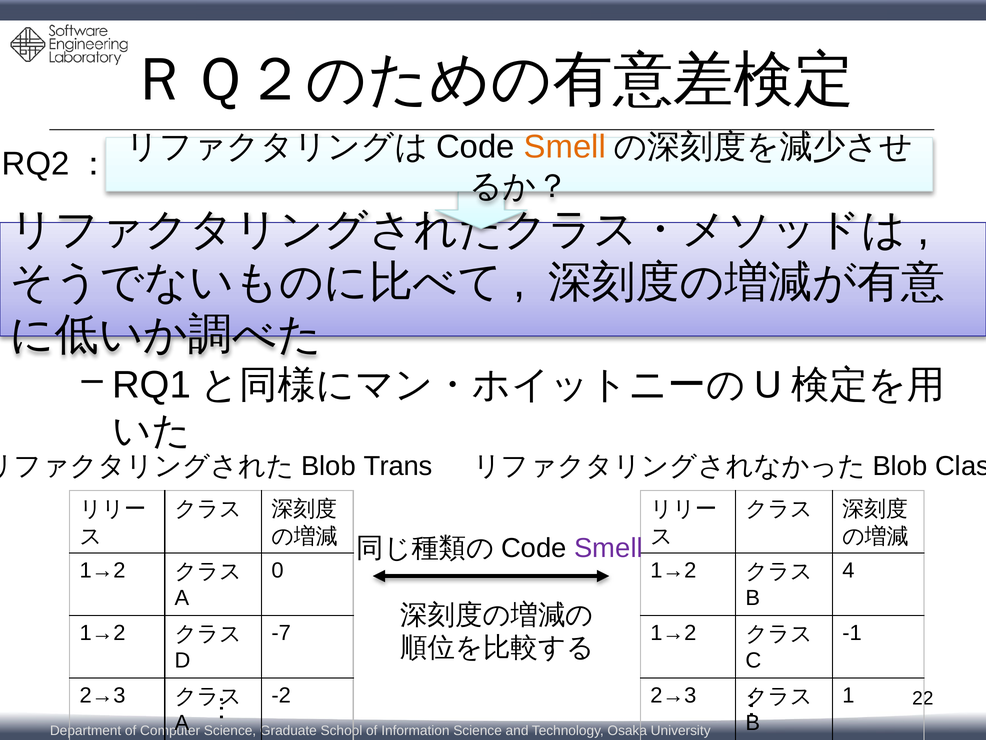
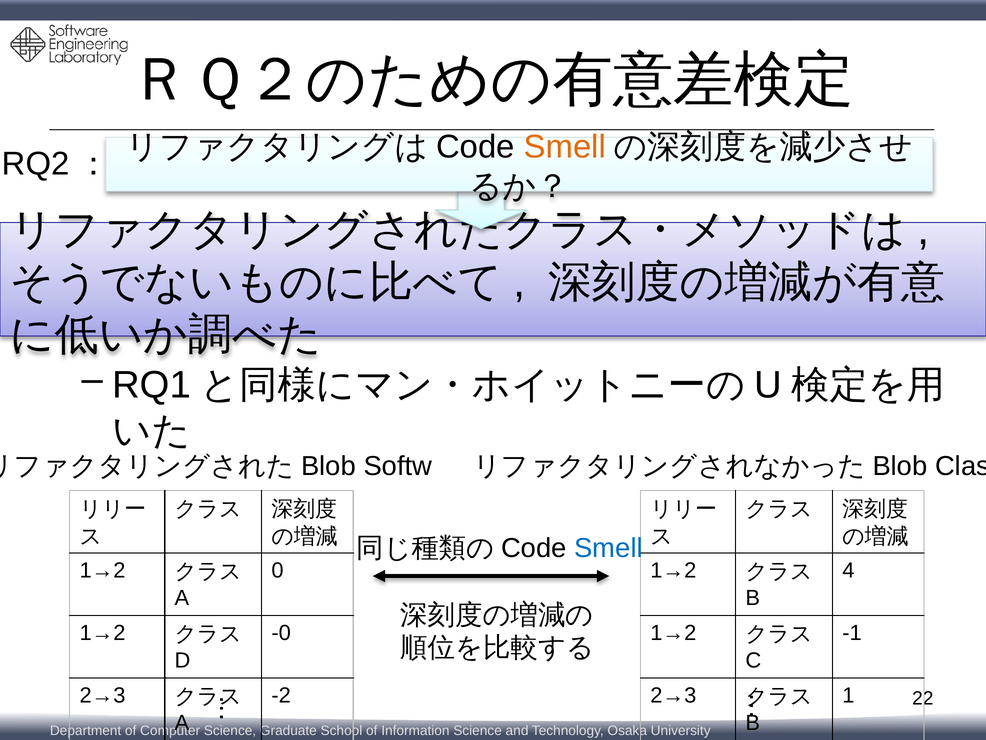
Trans: Trans -> Softw (398, 466)
Smell colour: purple -> blue (608, 548)
-7: -7 -> -0 (281, 633)
